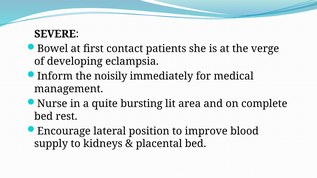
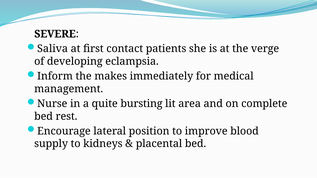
Bowel: Bowel -> Saliva (53, 49)
noisily: noisily -> makes (111, 76)
